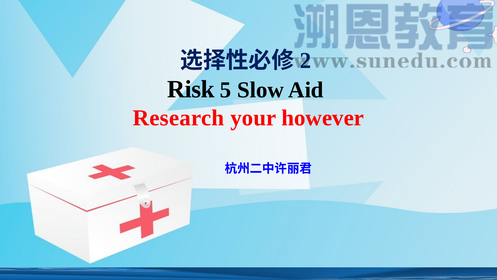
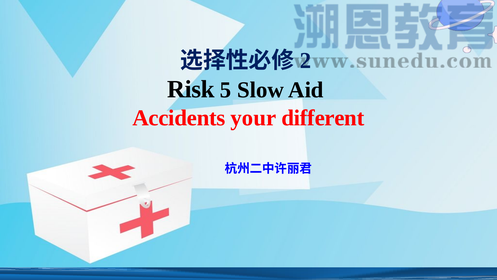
Research: Research -> Accidents (179, 118)
however: however -> different (323, 118)
